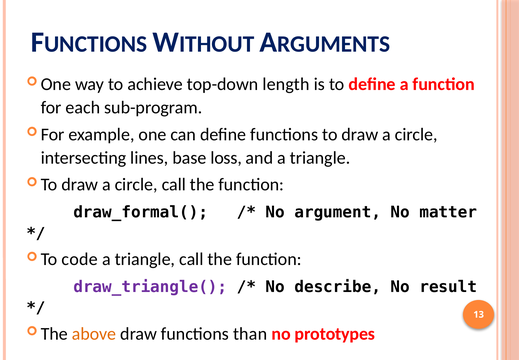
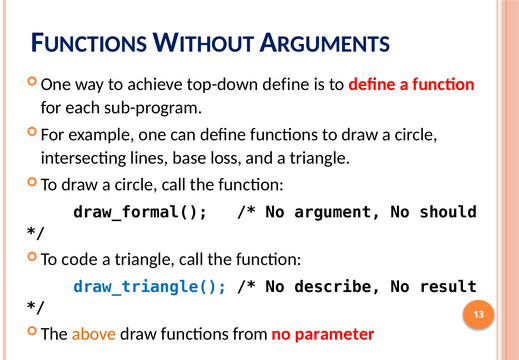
top-down length: length -> define (286, 84)
matter: matter -> should (448, 212)
draw_triangle( colour: purple -> blue (150, 286)
than: than -> from (250, 333)
prototypes: prototypes -> parameter (335, 333)
